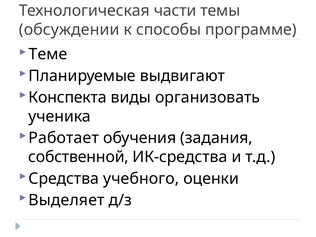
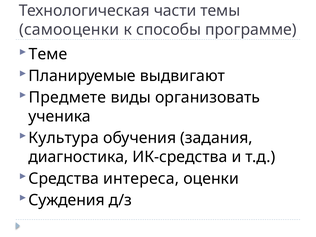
обсуждении: обсуждении -> самооценки (69, 30)
Конспекта: Конспекта -> Предмете (67, 97)
Работает: Работает -> Культура (64, 138)
собственной: собственной -> диагностика (78, 157)
учебного: учебного -> интереса (141, 179)
Выделяет: Выделяет -> Суждения (67, 200)
